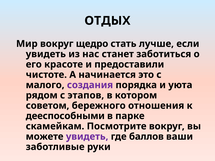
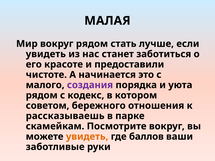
ОТДЫХ: ОТДЫХ -> МАЛАЯ (107, 21)
вокруг щедро: щедро -> рядом (92, 44)
этапов: этапов -> кодекс (86, 95)
дееспособными: дееспособными -> рассказываешь (65, 116)
увидеть colour: purple -> orange (87, 137)
